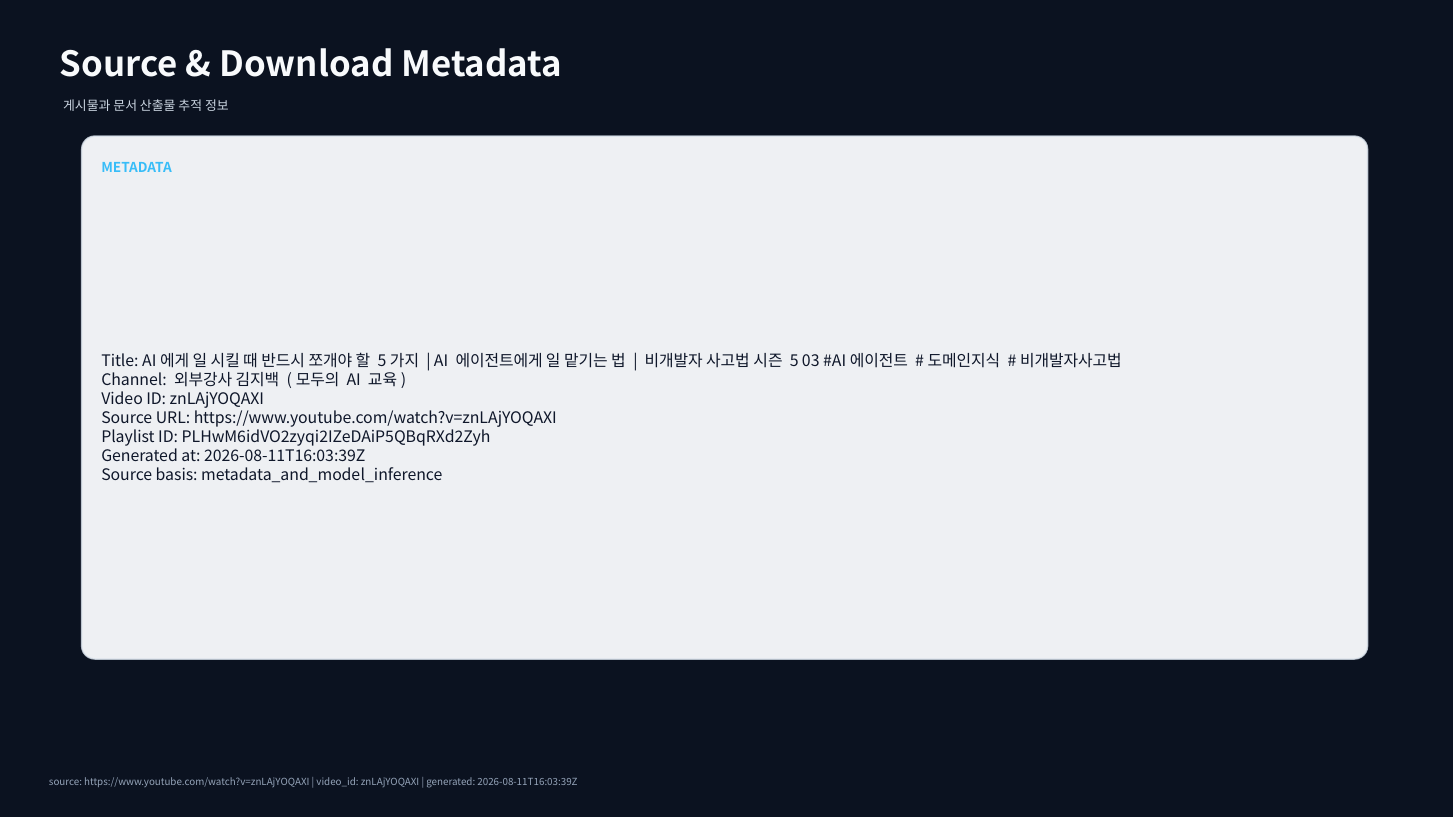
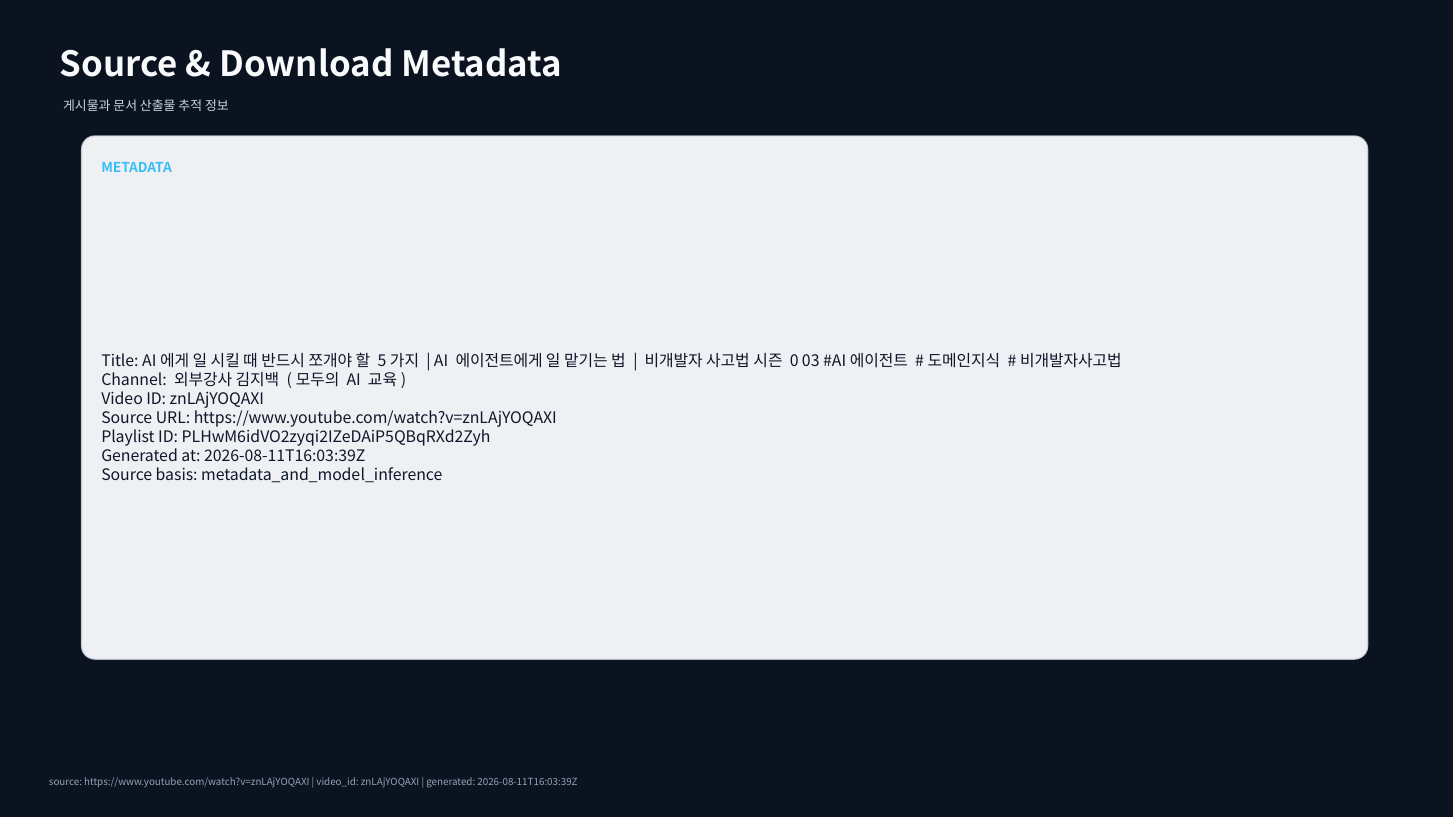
5: 5 -> 0 (794, 361)
